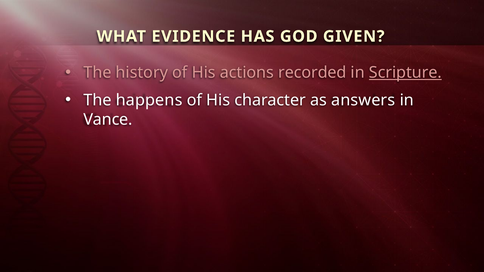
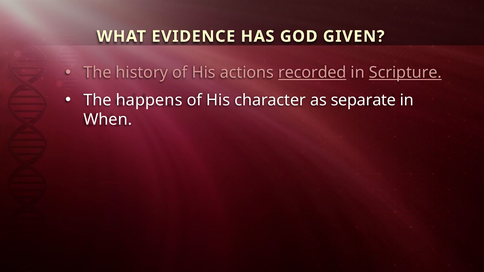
recorded underline: none -> present (312, 73)
answers: answers -> separate (363, 100)
Vance: Vance -> When (108, 119)
